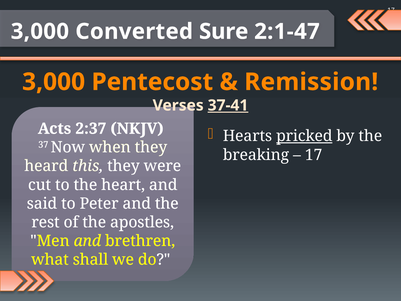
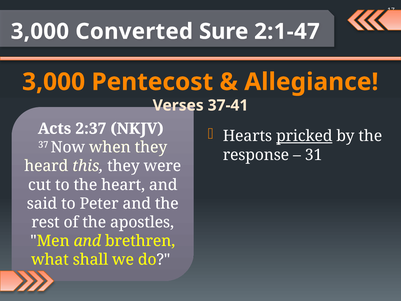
Remission: Remission -> Allegiance (311, 82)
37-41 underline: present -> none (228, 105)
breaking: breaking -> response (256, 155)
17: 17 -> 31 (314, 155)
